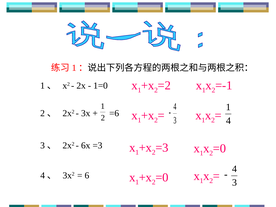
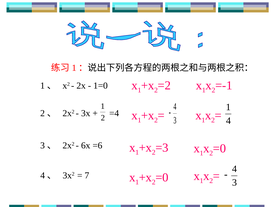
=6: =6 -> =4 (114, 113)
6x =3: =3 -> =6 (97, 146)
6: 6 -> 7 (87, 175)
